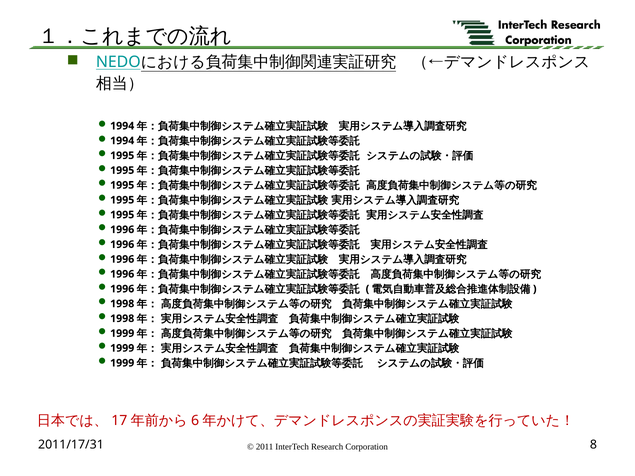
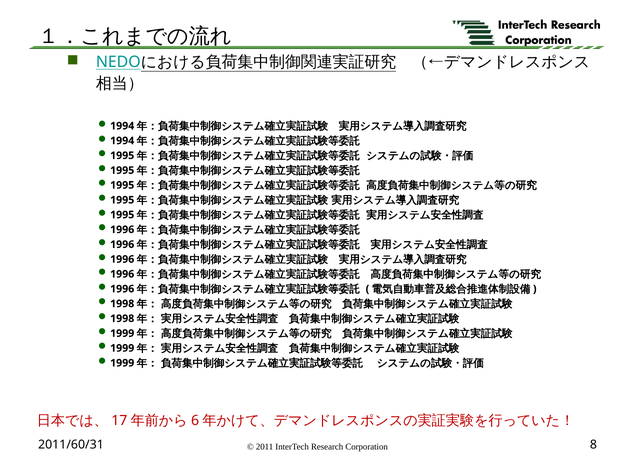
2011/17/31: 2011/17/31 -> 2011/60/31 (71, 445)
